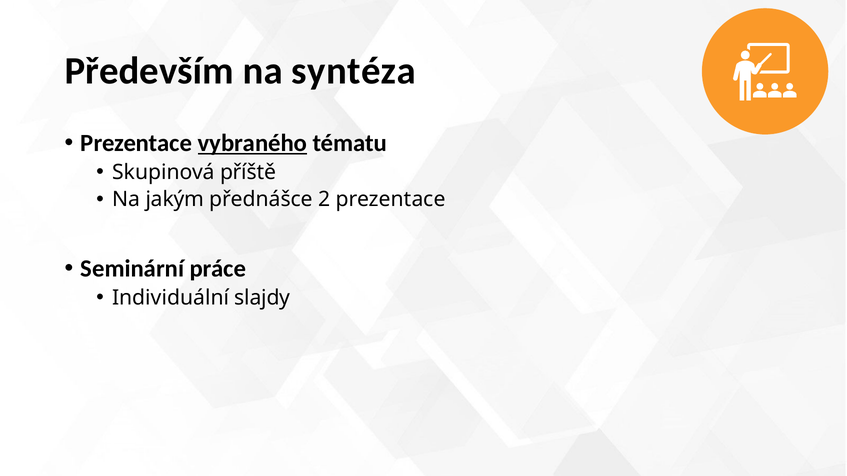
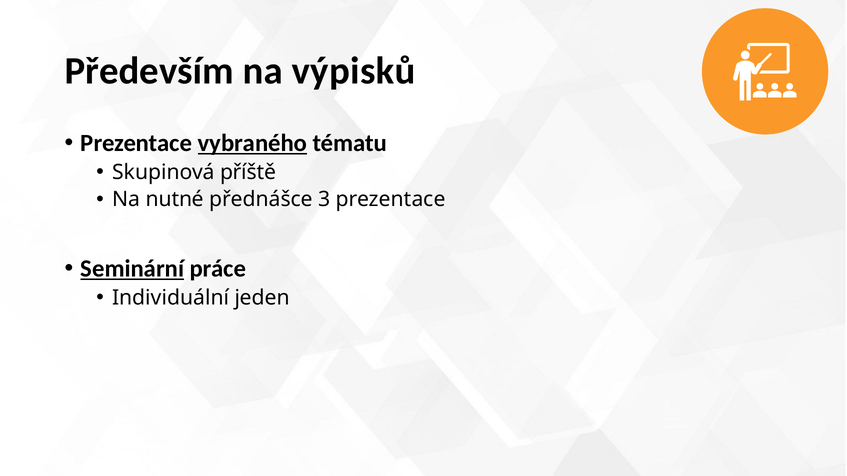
syntéza: syntéza -> výpisků (354, 71)
jakým: jakým -> nutné (175, 200)
2: 2 -> 3 (324, 200)
Seminární underline: none -> present (132, 269)
slajdy: slajdy -> jeden (262, 298)
